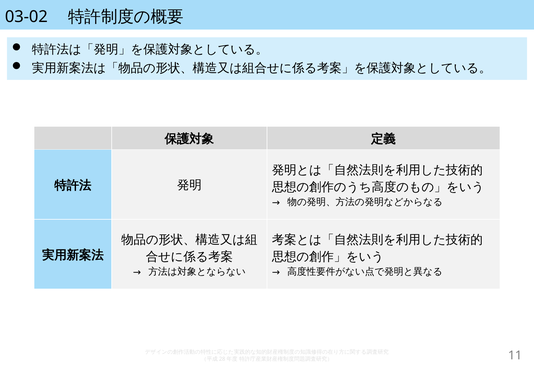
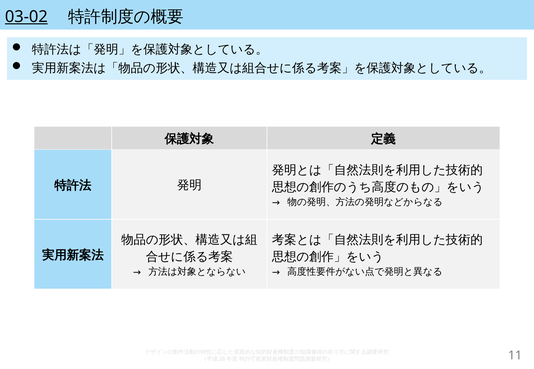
03-02 underline: none -> present (26, 17)
